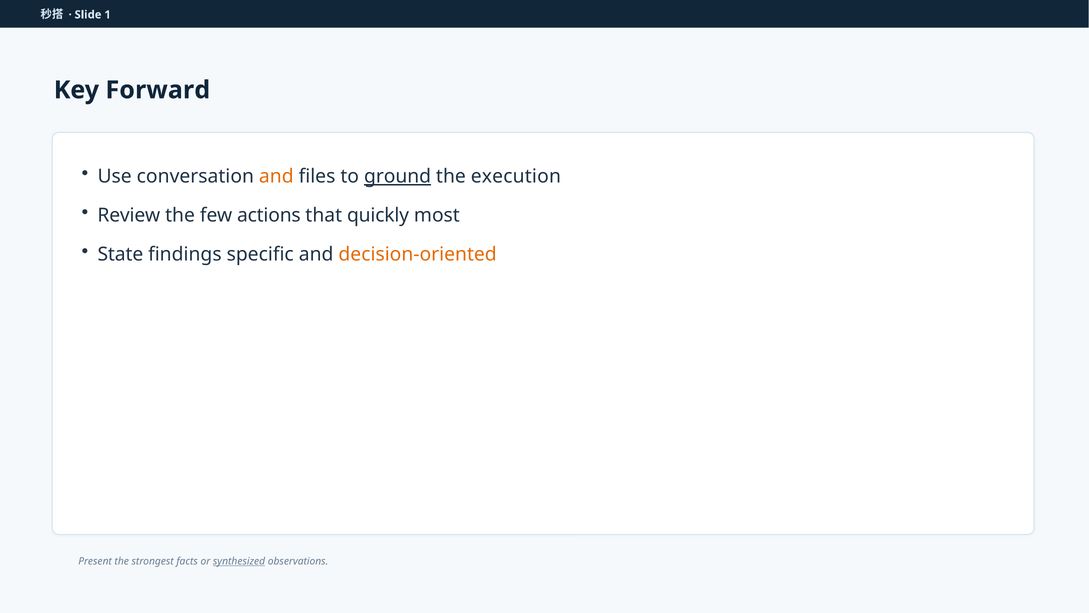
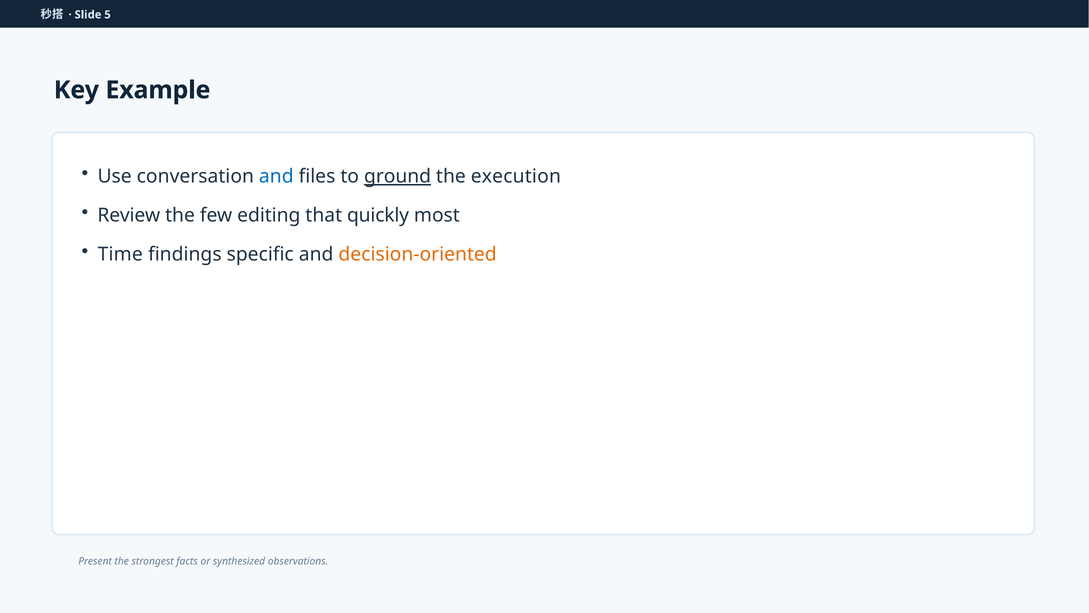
1: 1 -> 5 (108, 15)
Forward: Forward -> Example (158, 90)
and colour: orange -> blue (276, 176)
actions: actions -> editing (269, 215)
State: State -> Time (120, 254)
synthesized underline: present -> none (239, 561)
